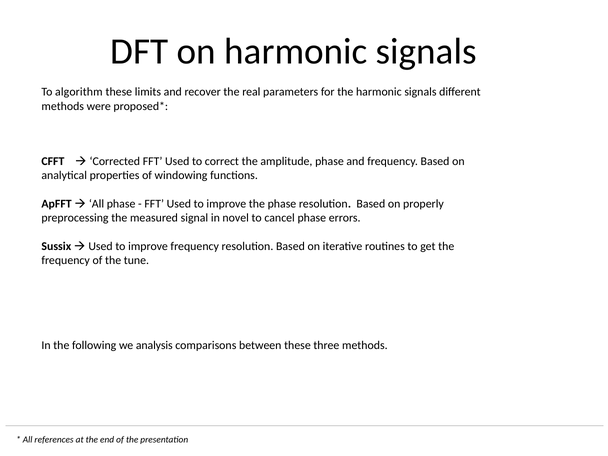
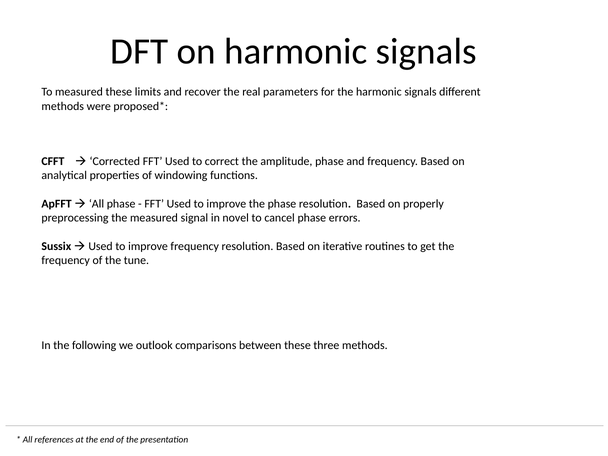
To algorithm: algorithm -> measured (79, 92)
analysis: analysis -> outlook (154, 345)
